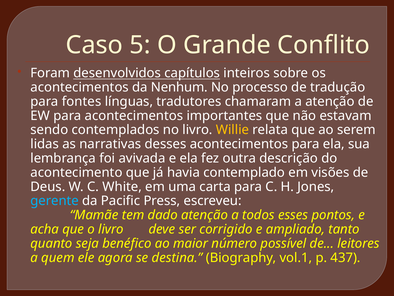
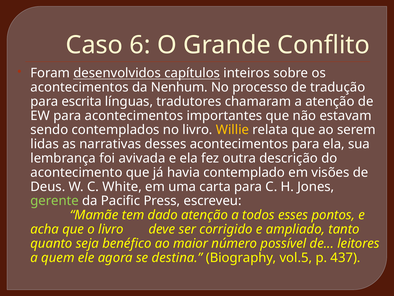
5: 5 -> 6 (140, 45)
fontes: fontes -> escrita (82, 101)
gerente colour: light blue -> light green (55, 201)
vol.1: vol.1 -> vol.5 (296, 257)
